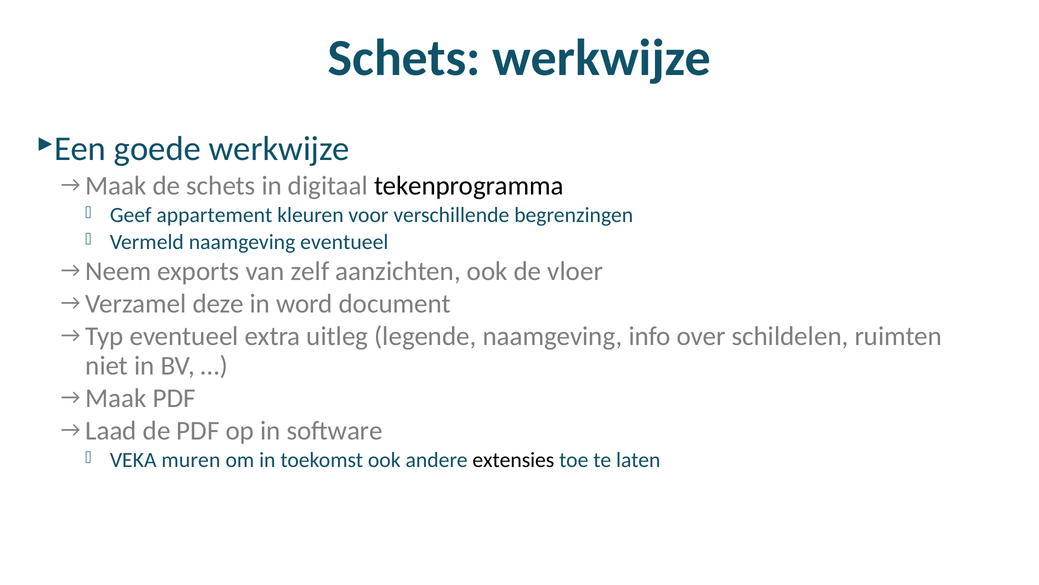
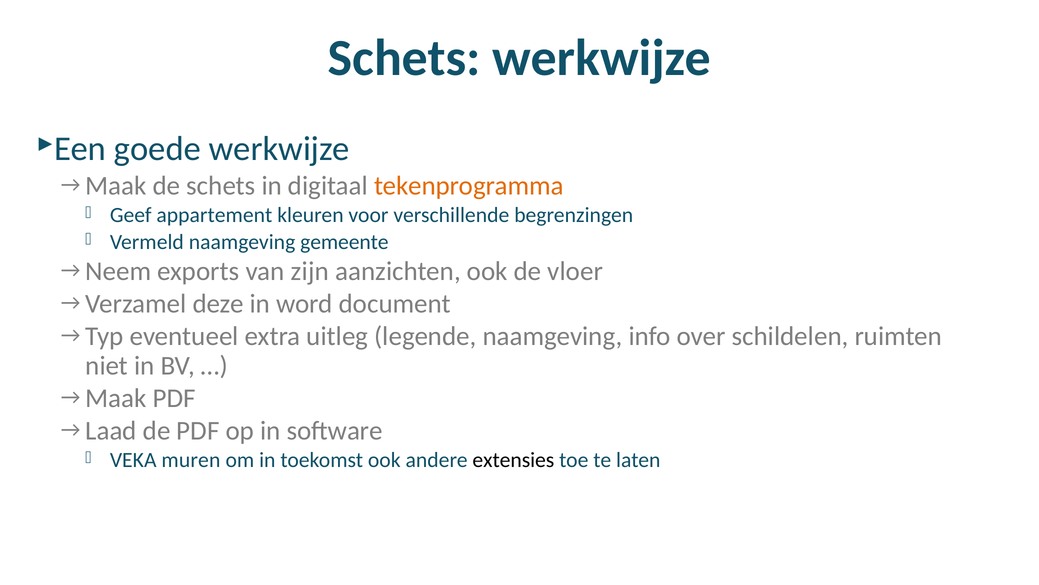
tekenprogramma colour: black -> orange (469, 185)
naamgeving eventueel: eventueel -> gemeente (344, 242)
zelf: zelf -> zijn (310, 271)
